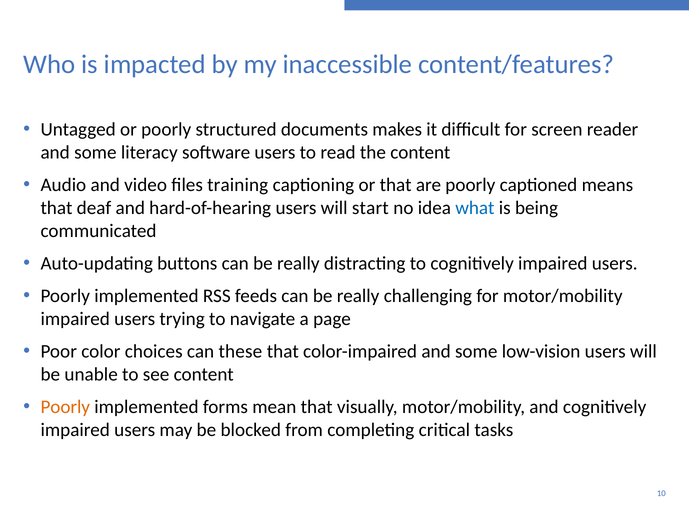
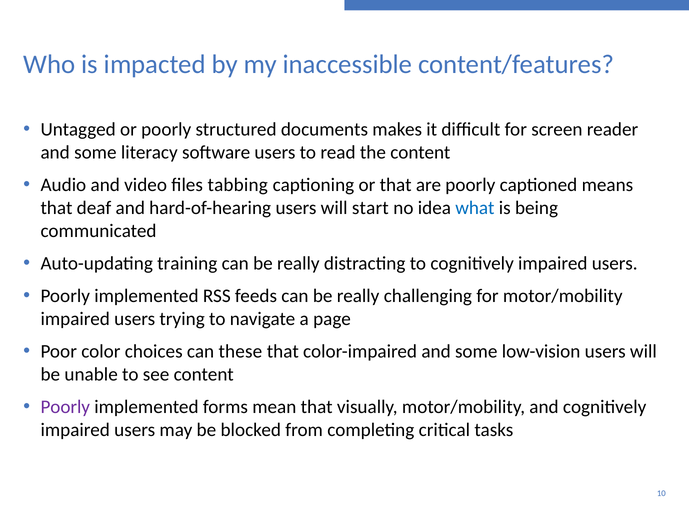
training: training -> tabbing (238, 185)
buttons: buttons -> training (187, 263)
Poorly colour: orange -> purple (65, 407)
